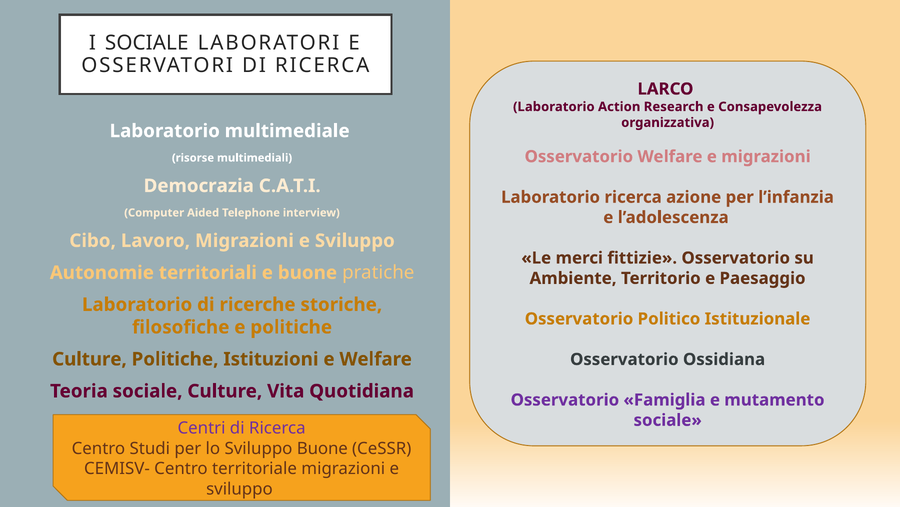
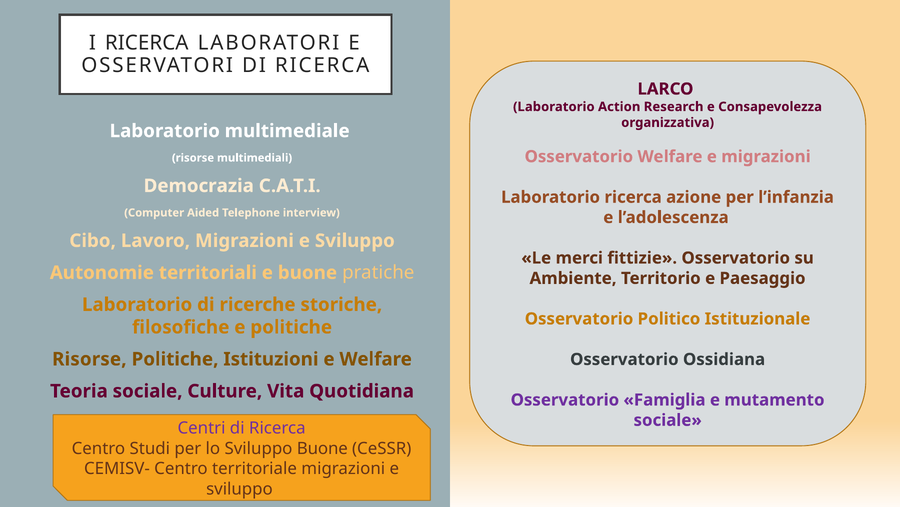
I SOCIALE: SOCIALE -> RICERCA (147, 43)
Culture: Culture -> Risorse (89, 359)
